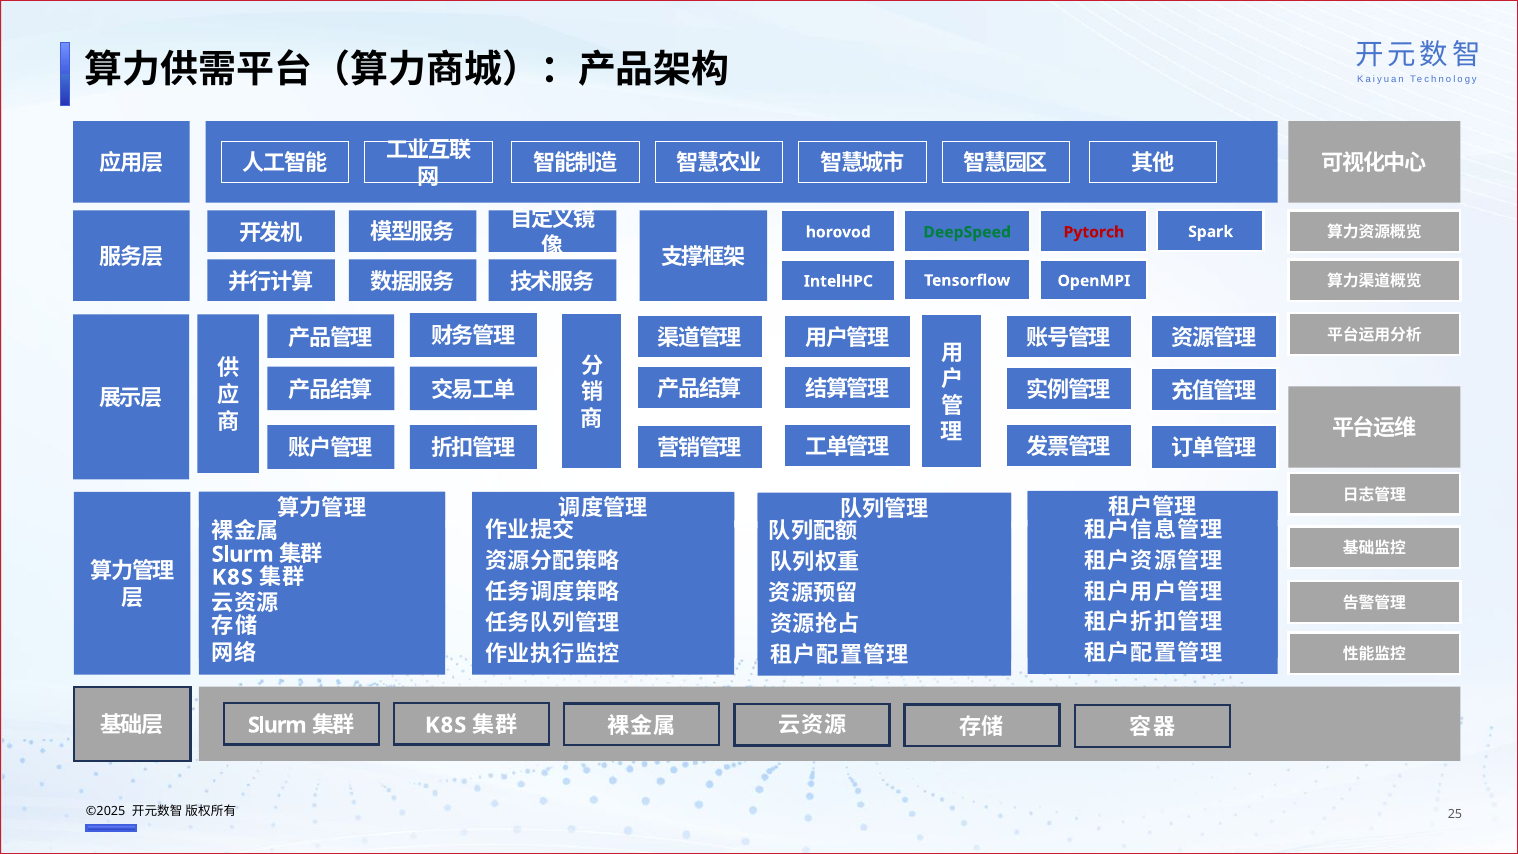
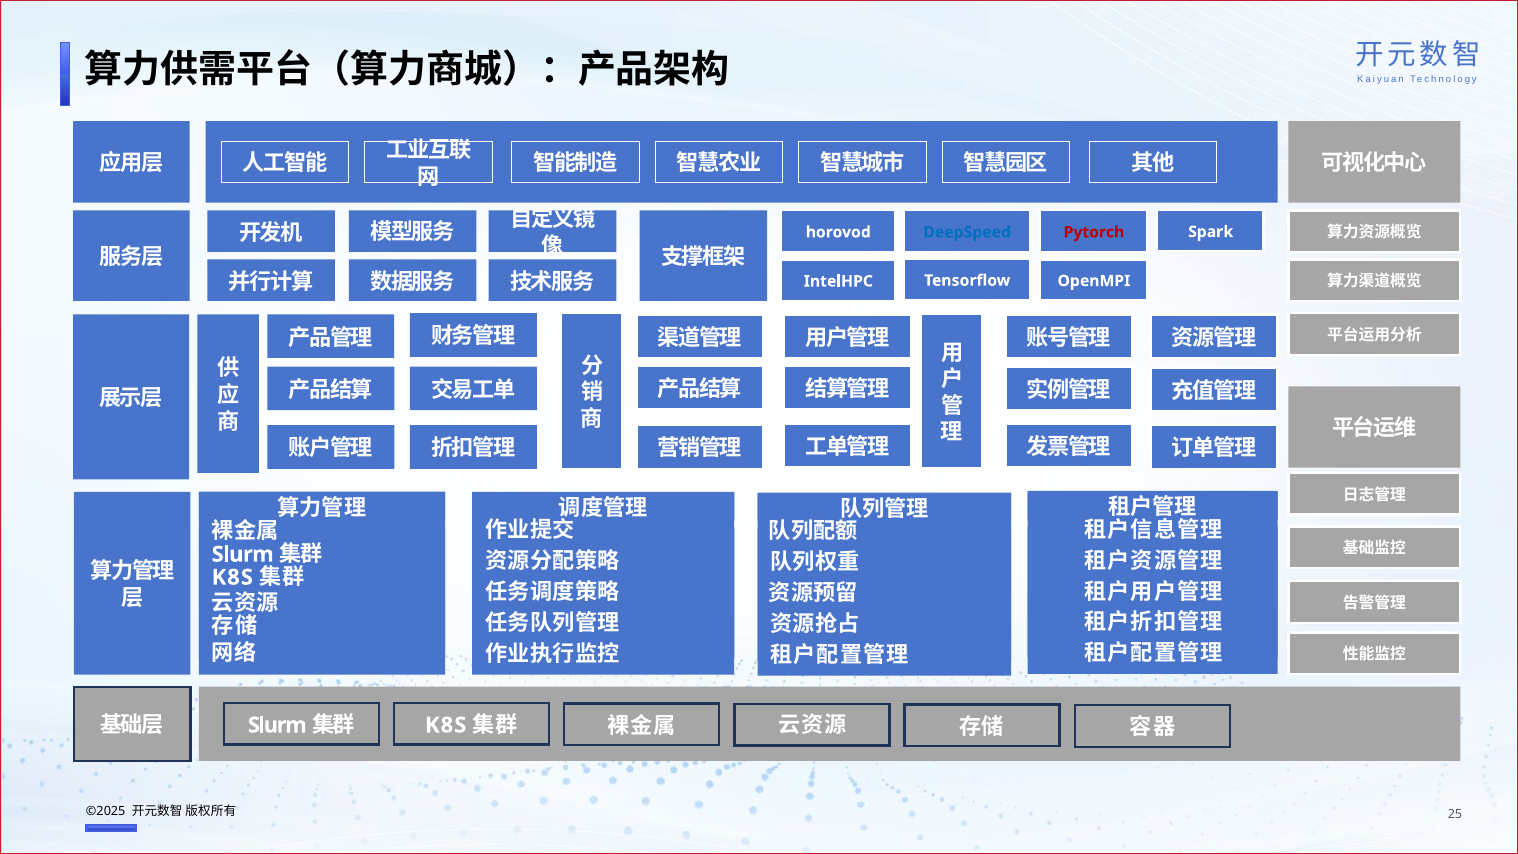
DeepSpeed colour: green -> blue (967, 232)
